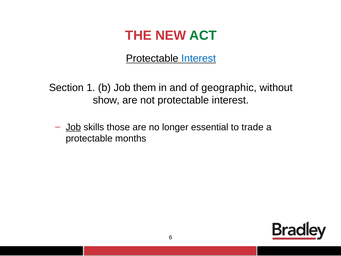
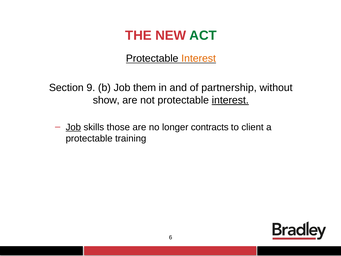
Interest colour: blue -> orange (199, 58)
1: 1 -> 9 (91, 88)
geographic: geographic -> partnership (229, 88)
interest underline: none -> present (230, 100)
essential: essential -> contracts (210, 127)
trade: trade -> client (253, 127)
months: months -> training (131, 138)
